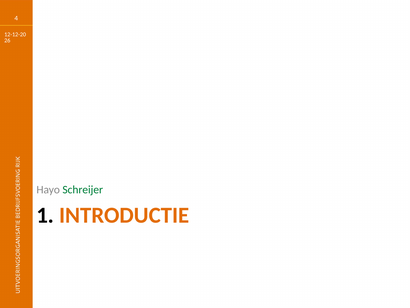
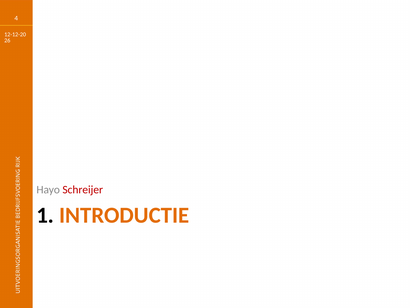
Schreijer colour: green -> red (83, 189)
